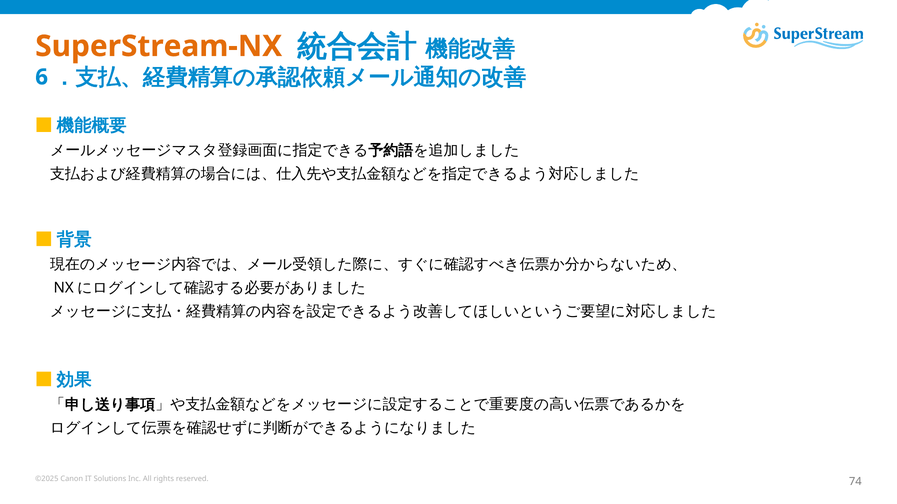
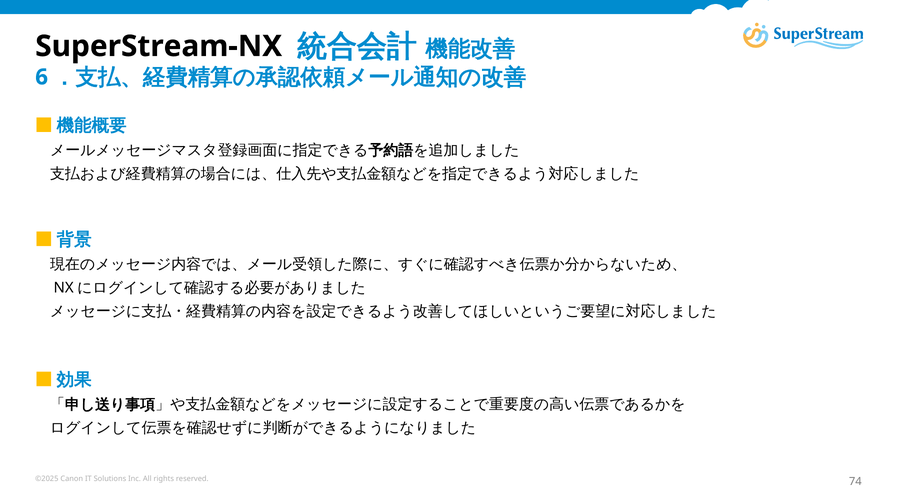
SuperStream-NX colour: orange -> black (159, 46)
